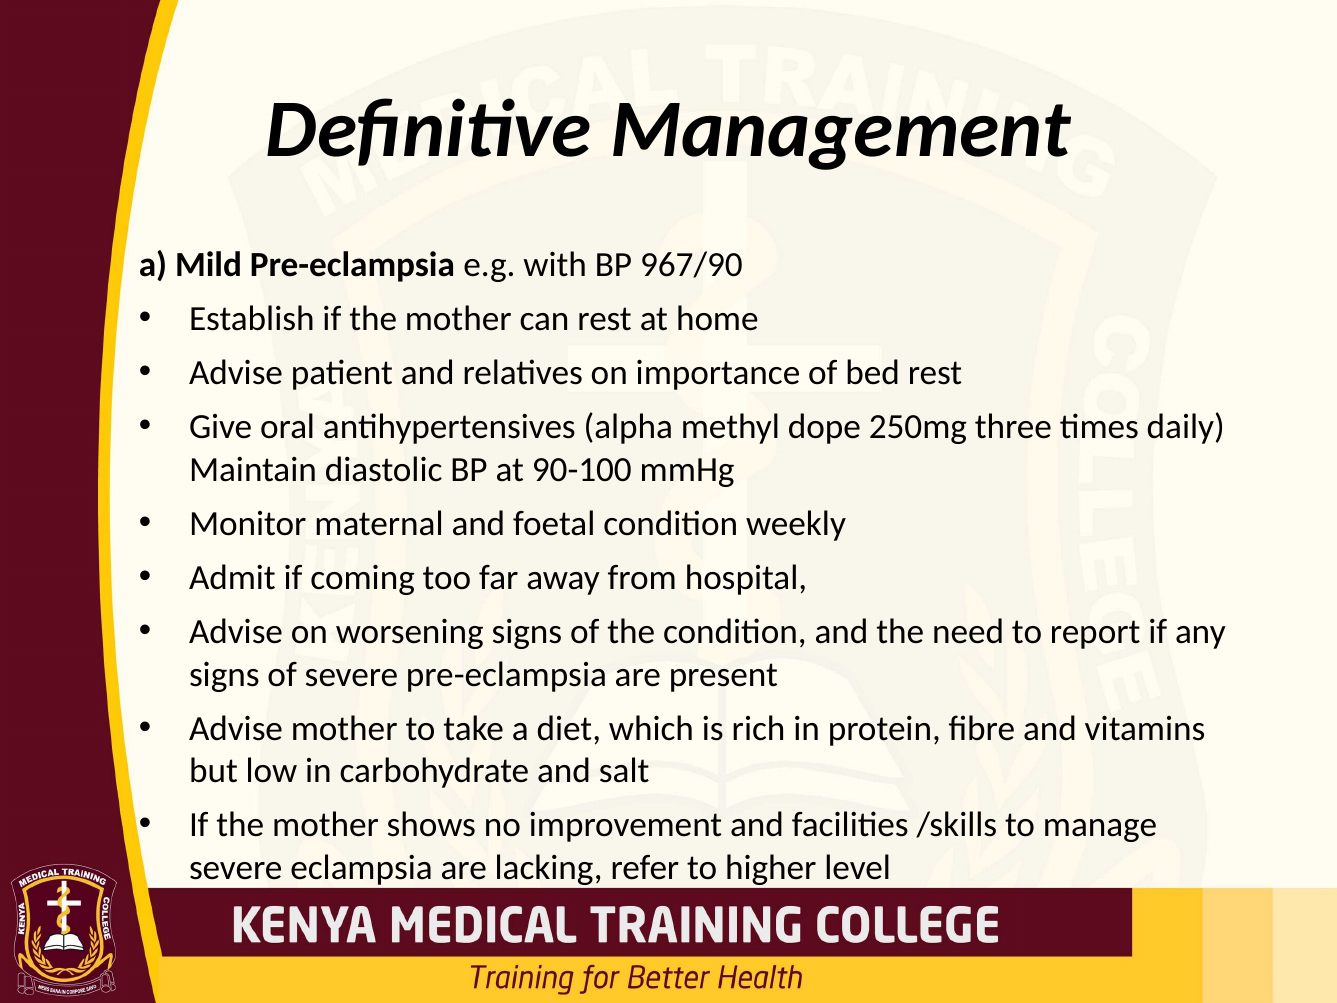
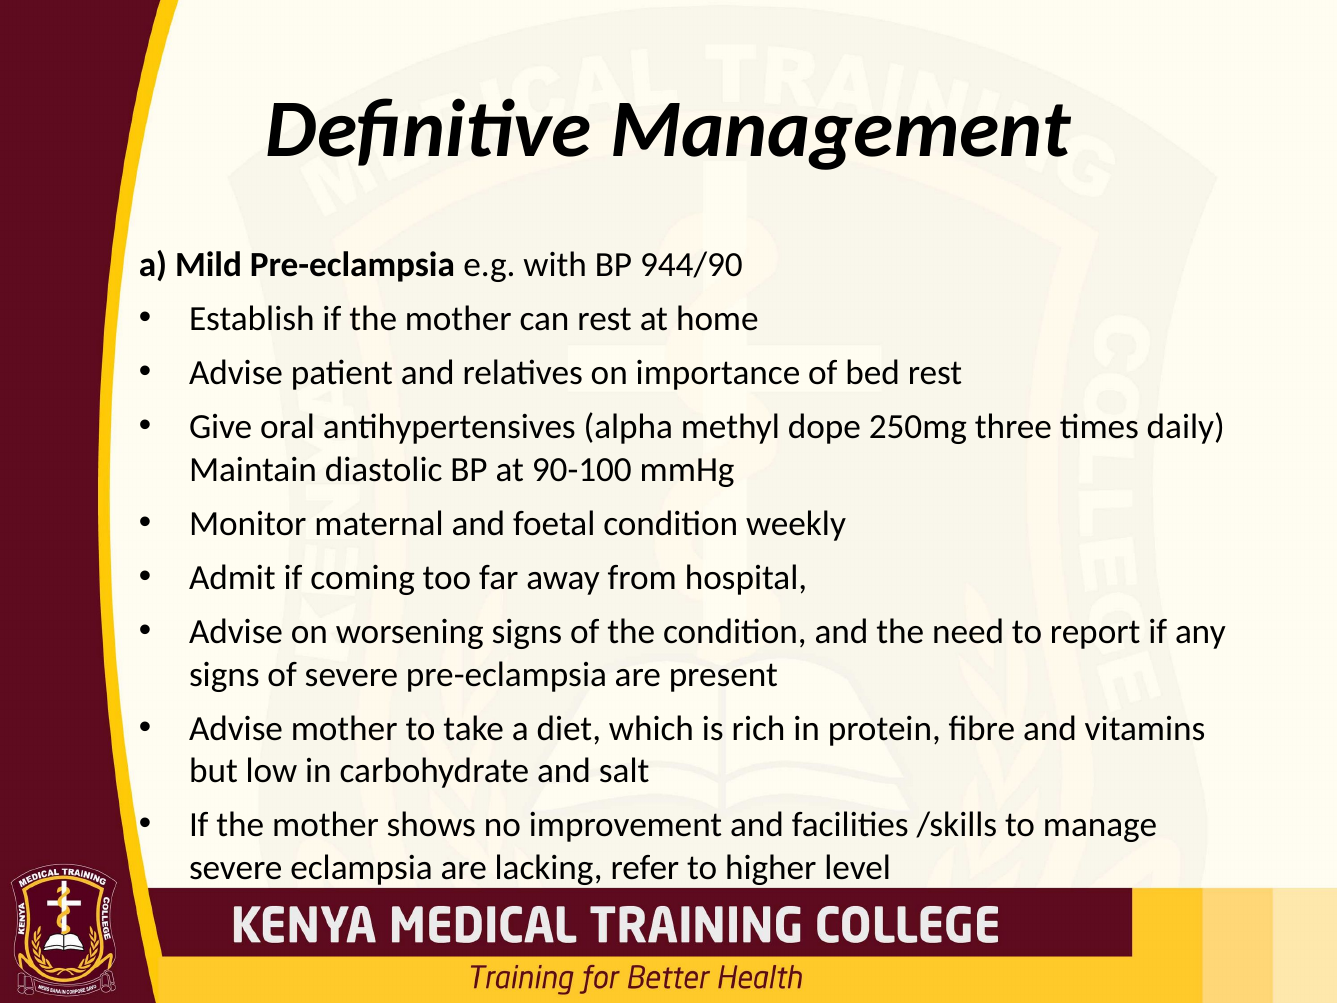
967/90: 967/90 -> 944/90 (691, 264)
